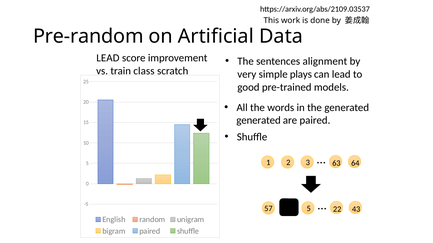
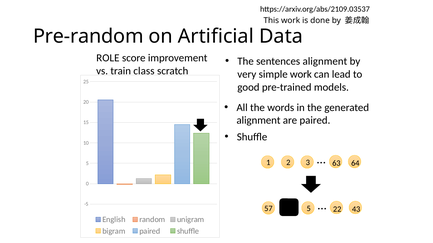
LEAD: LEAD -> ROLE (108, 58)
simple plays: plays -> work (301, 74)
generated: generated -> alignment (258, 121)
